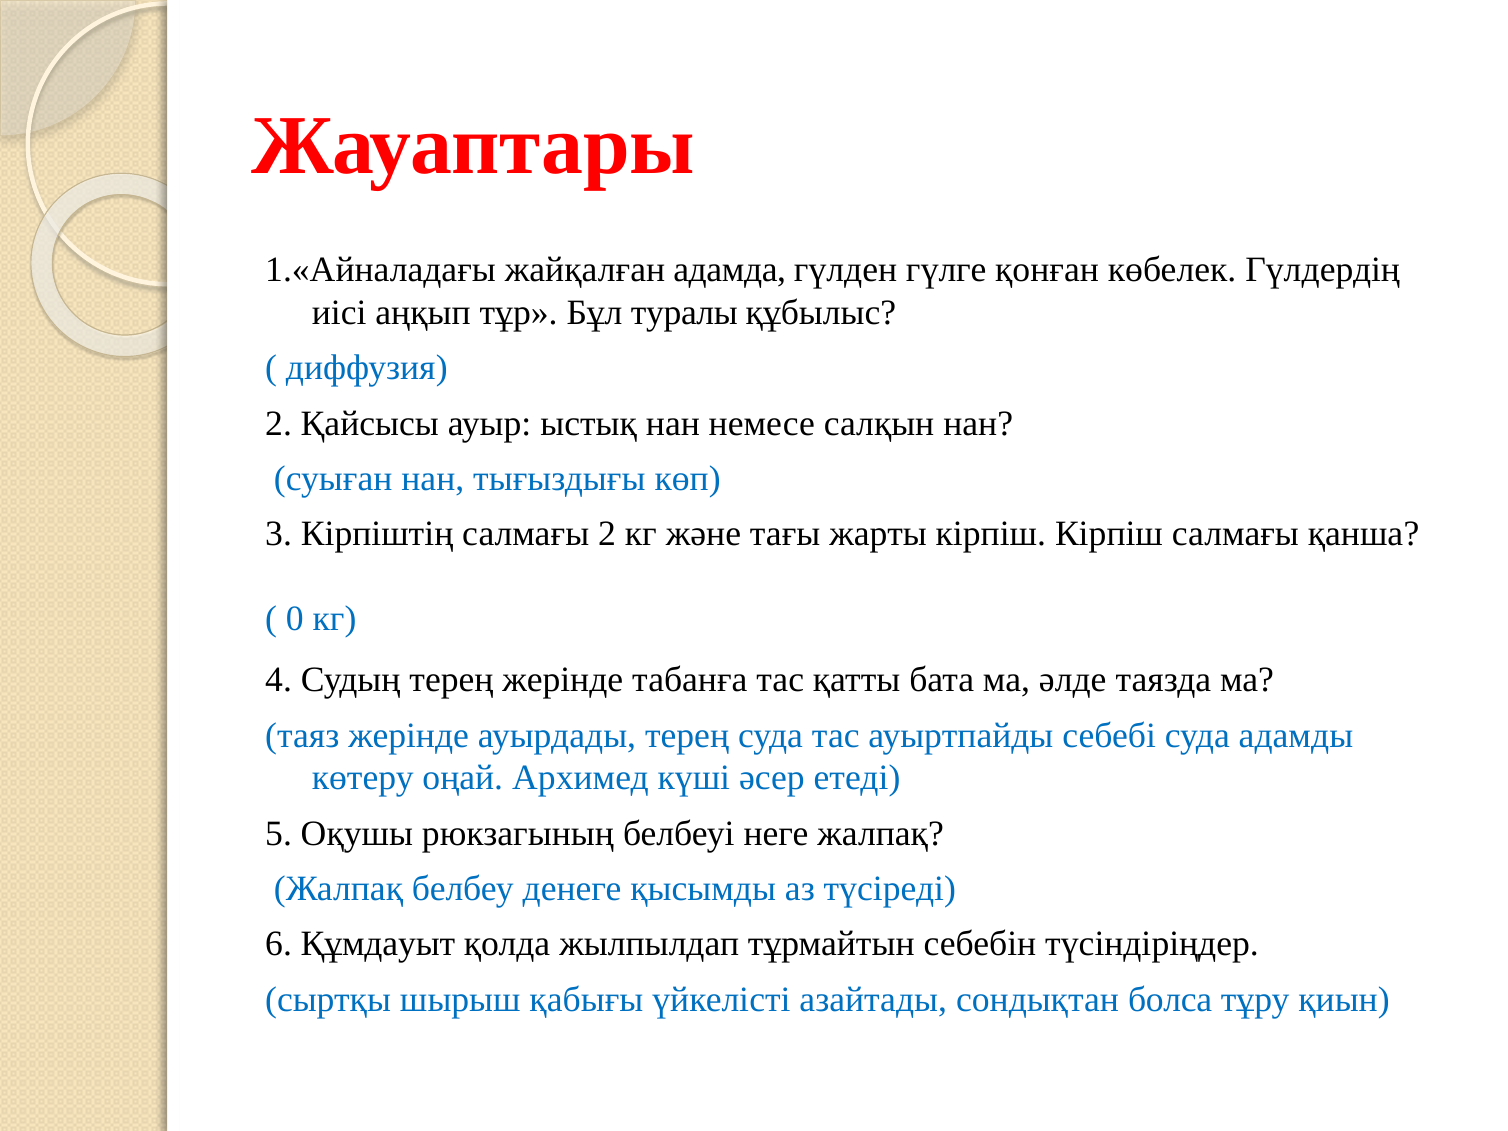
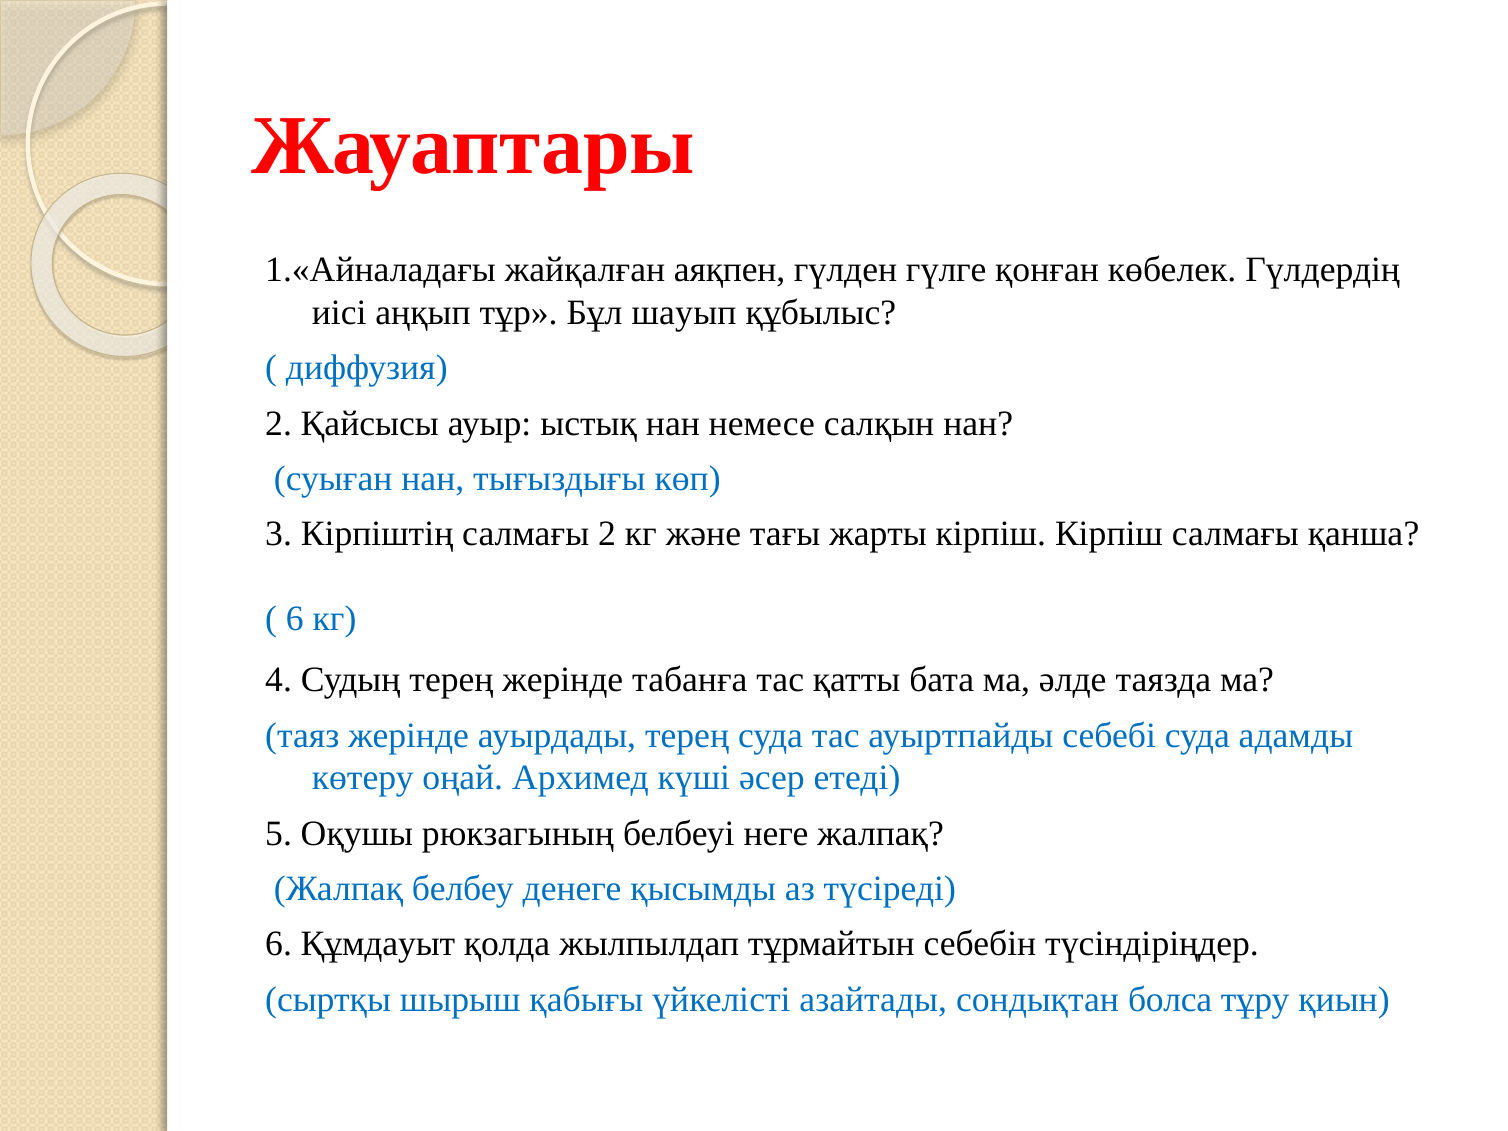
адамда: адамда -> аяқпен (730, 270)
туралы: туралы -> шауып (684, 313)
0: 0 -> 6 (295, 619)
